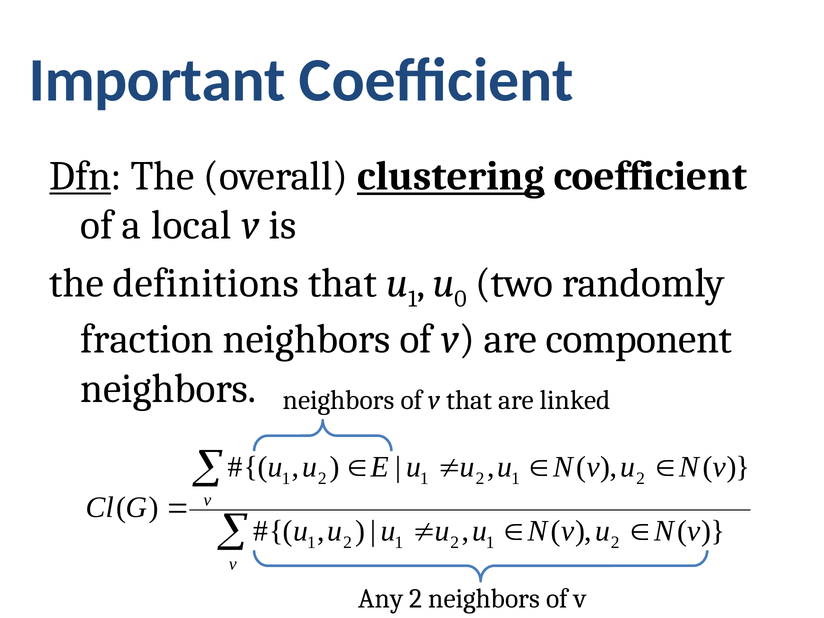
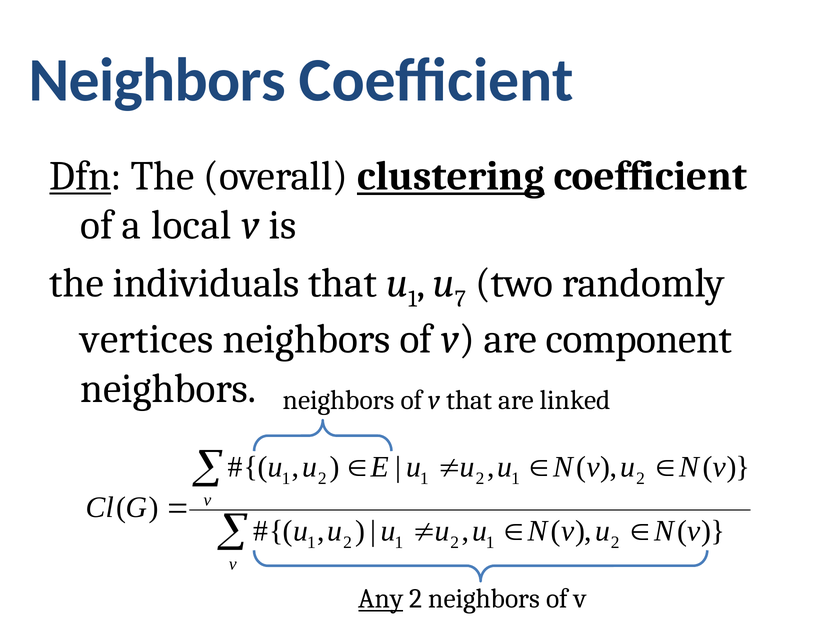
Important: Important -> Neighbors (157, 81)
definitions: definitions -> individuals (206, 283)
0: 0 -> 7 (460, 299)
fraction: fraction -> vertices (147, 339)
Any underline: none -> present (381, 599)
